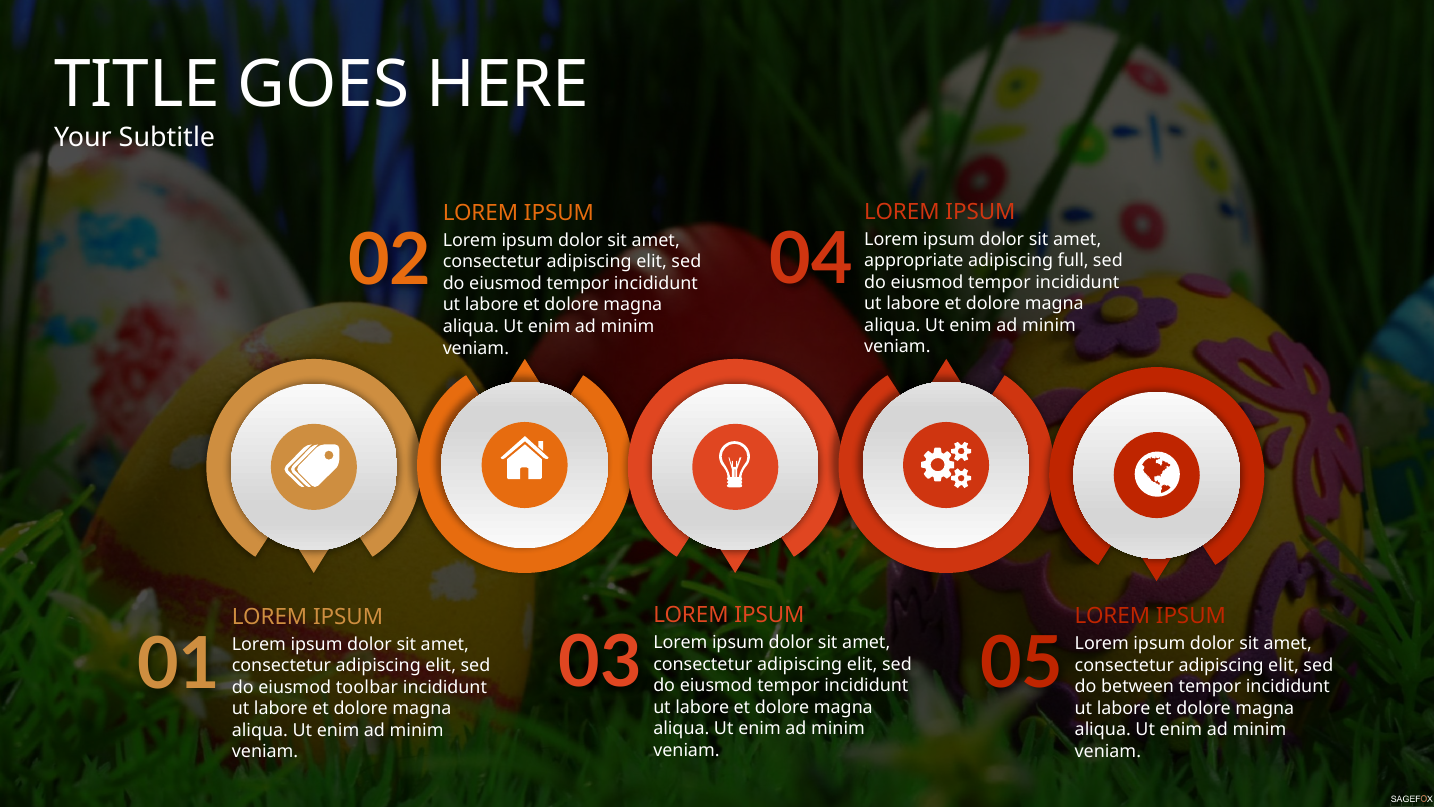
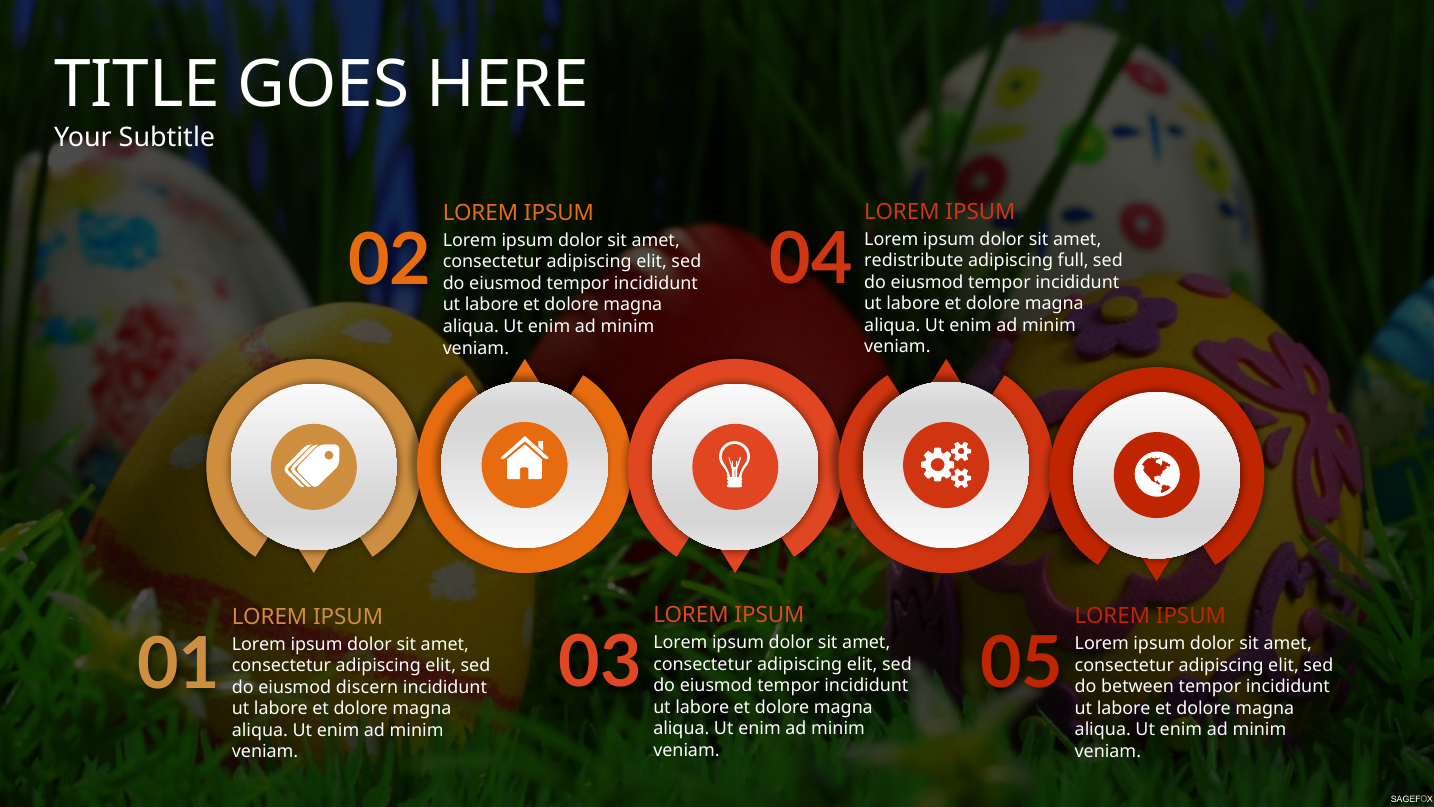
appropriate: appropriate -> redistribute (914, 261)
toolbar: toolbar -> discern (367, 687)
